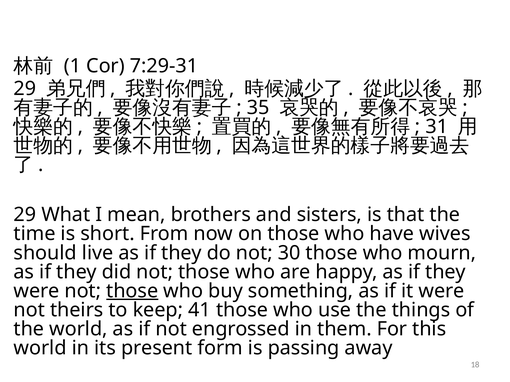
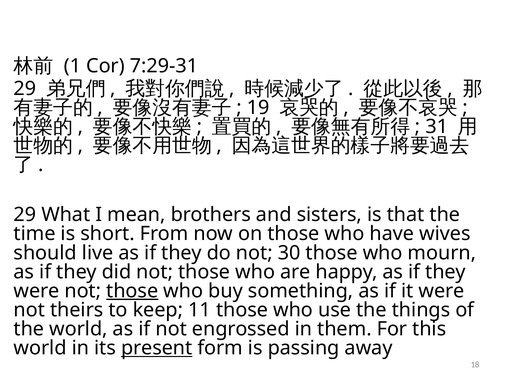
35: 35 -> 19 (258, 108)
41: 41 -> 11 (200, 310)
present underline: none -> present (157, 348)
